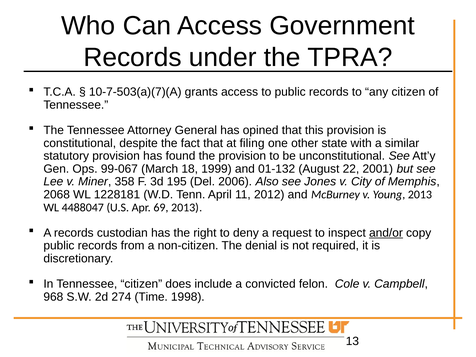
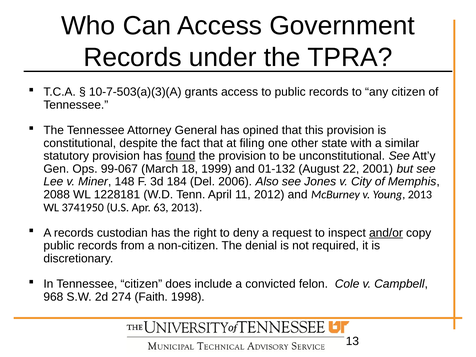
10-7-503(a)(7)(A: 10-7-503(a)(7)(A -> 10-7-503(a)(3)(A (135, 92)
found underline: none -> present (181, 156)
358: 358 -> 148 (125, 182)
195: 195 -> 184 (177, 182)
2068: 2068 -> 2088 (57, 195)
4488047: 4488047 -> 3741950 (83, 207)
69: 69 -> 63 (161, 207)
Time: Time -> Faith (151, 297)
